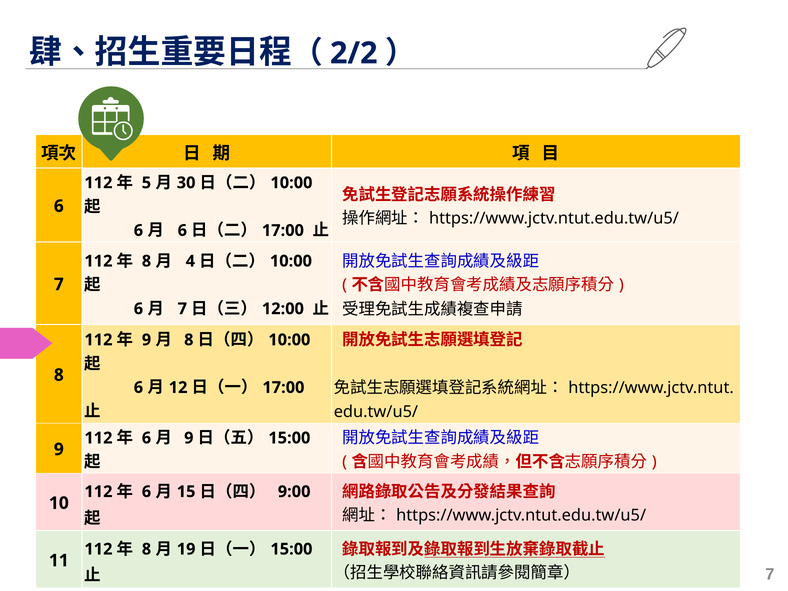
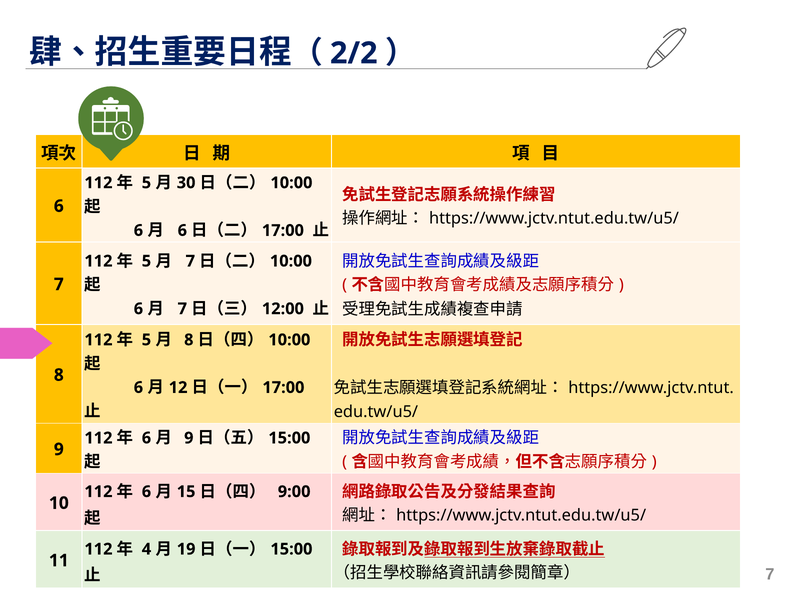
8: 8 -> 5 (146, 261)
4: 4 -> 7 (190, 261)
9: 9 -> 5 (146, 340)
8: 8 -> 4 (146, 549)
